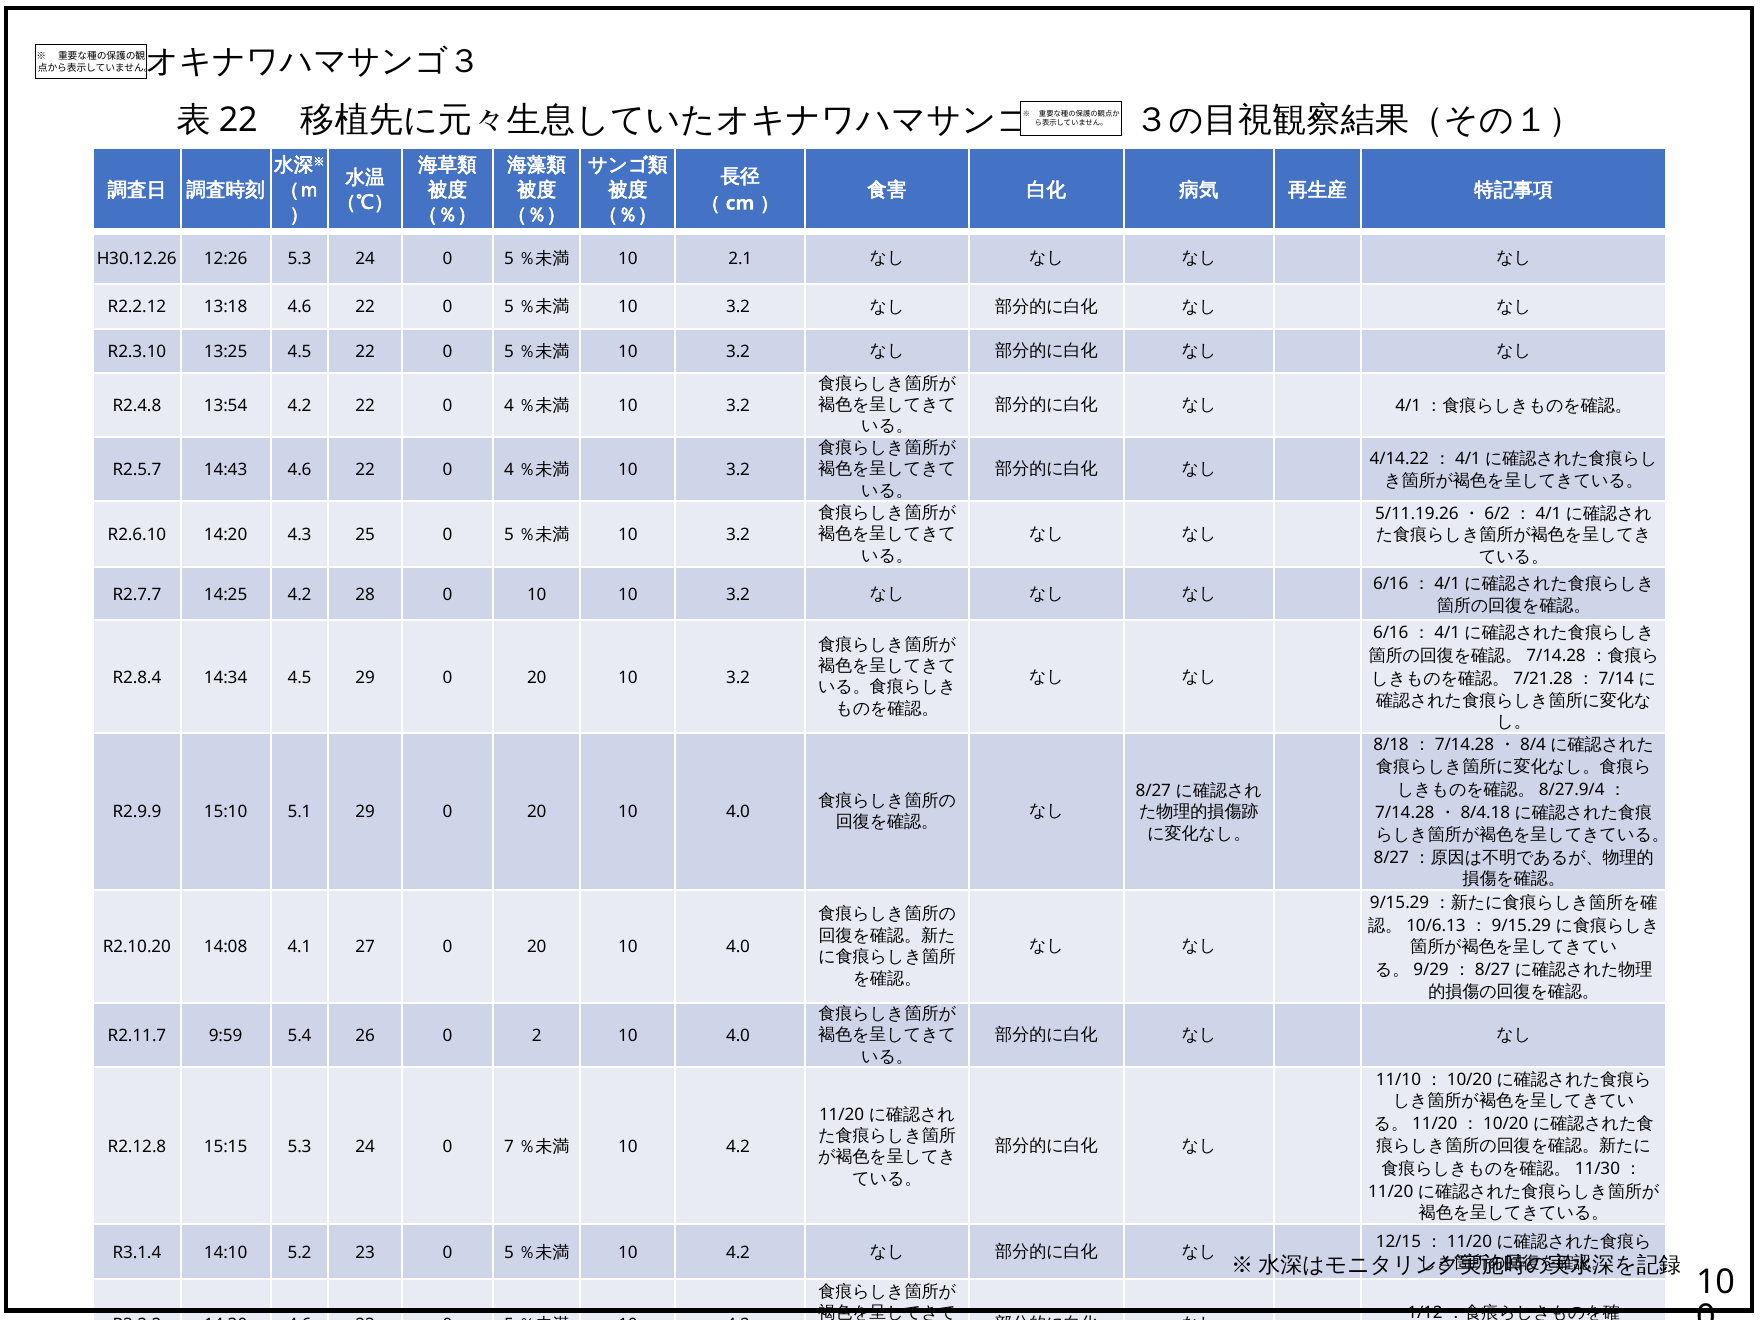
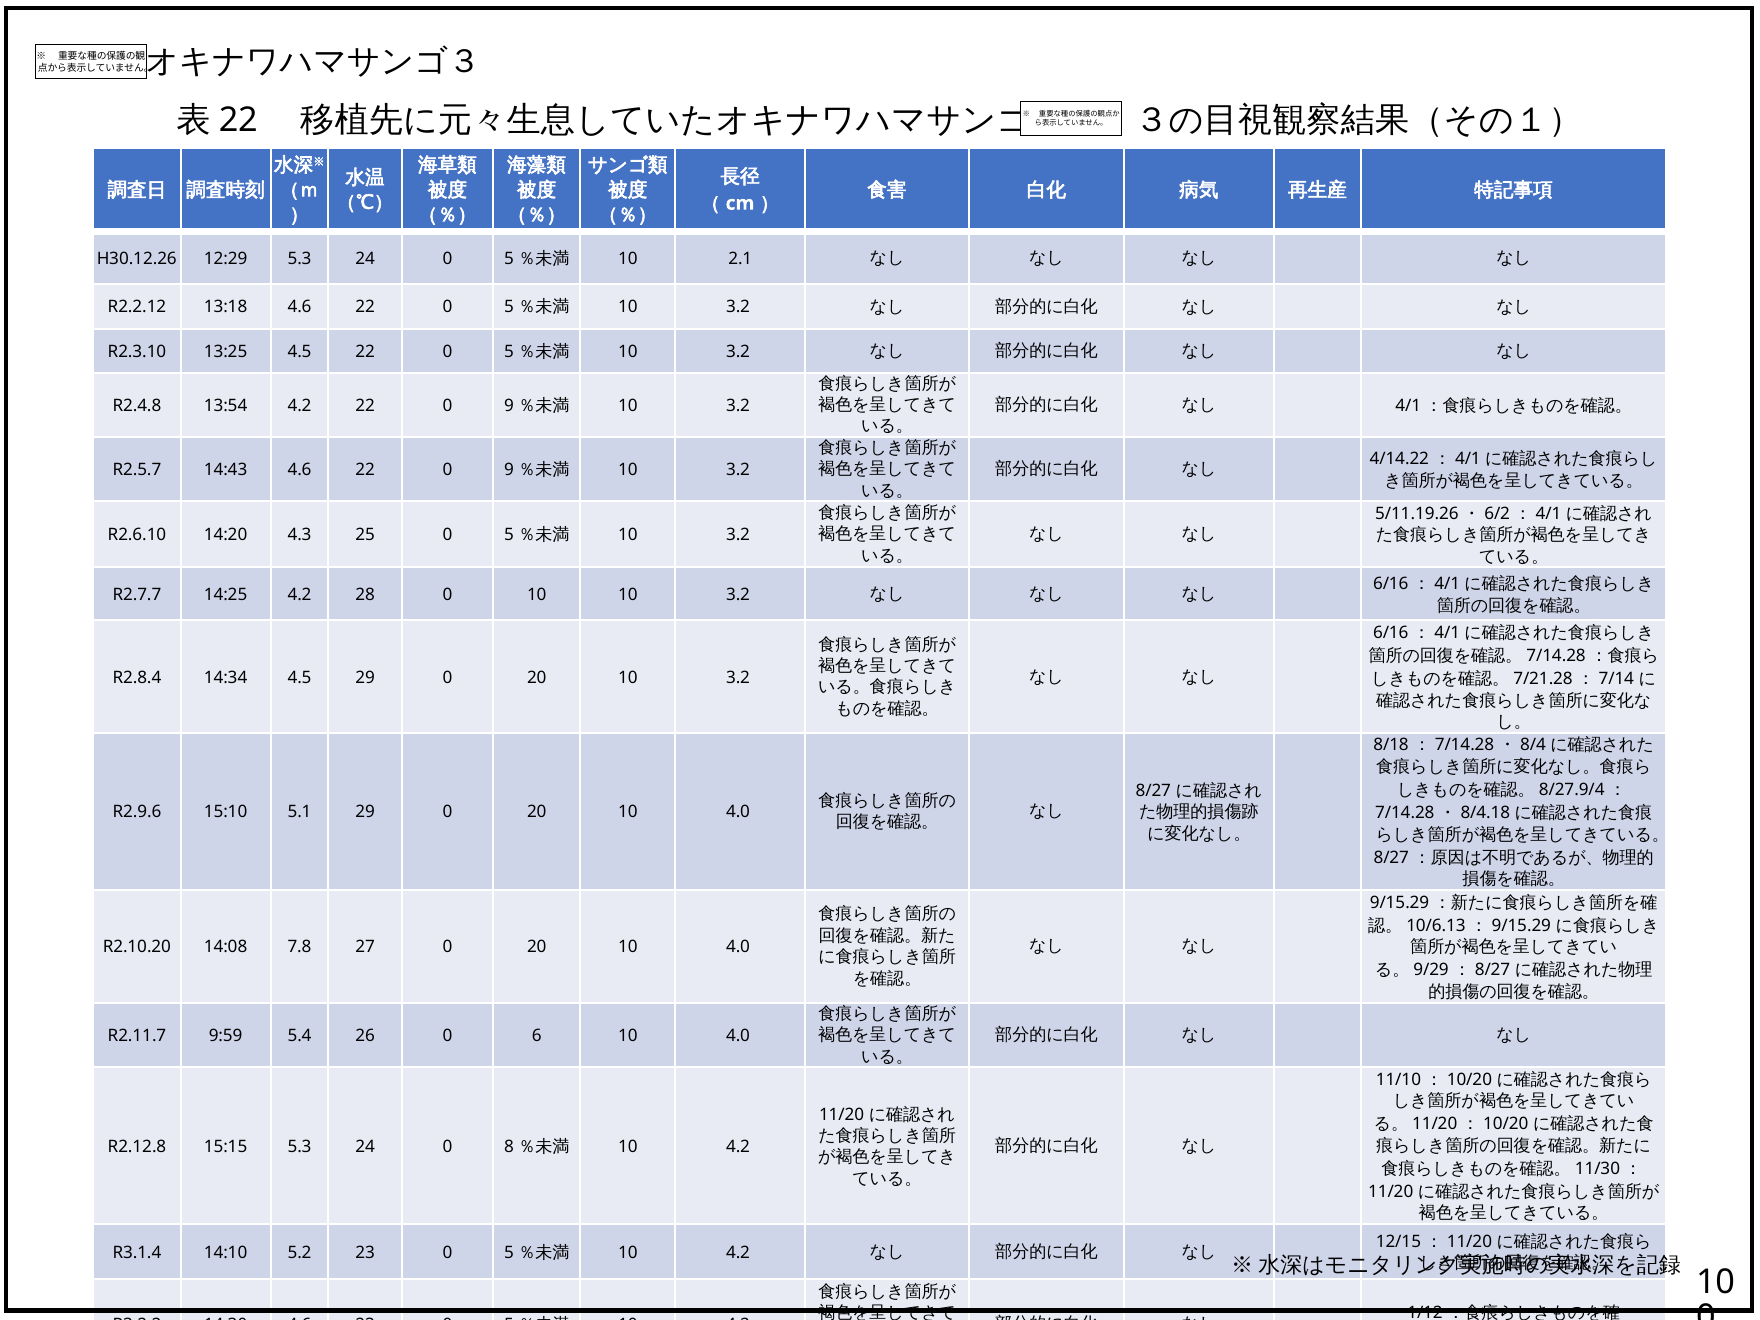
12:26: 12:26 -> 12:29 (226, 258)
4.2 22 0 4: 4 -> 9 (509, 406)
4.6 22 0 4: 4 -> 9 (509, 470)
R2.9.9: R2.9.9 -> R2.9.6 (137, 812)
4.1: 4.1 -> 7.8 (300, 947)
2: 2 -> 6 (537, 1036)
7: 7 -> 8 (509, 1147)
